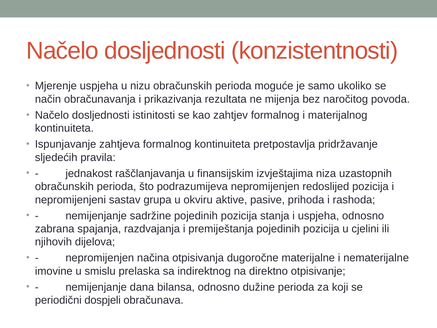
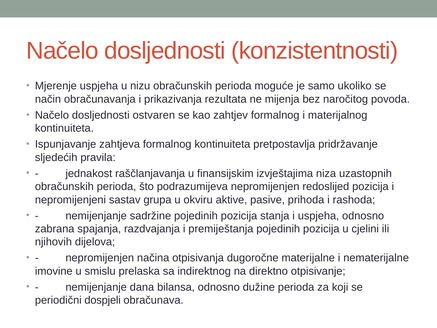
istinitosti: istinitosti -> ostvaren (154, 115)
